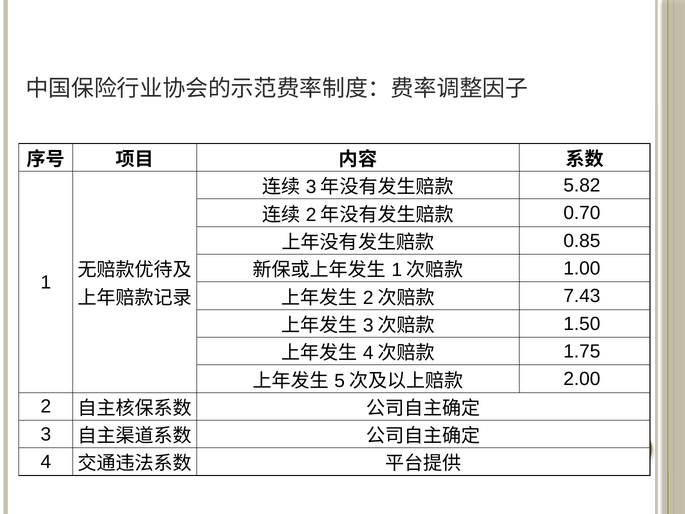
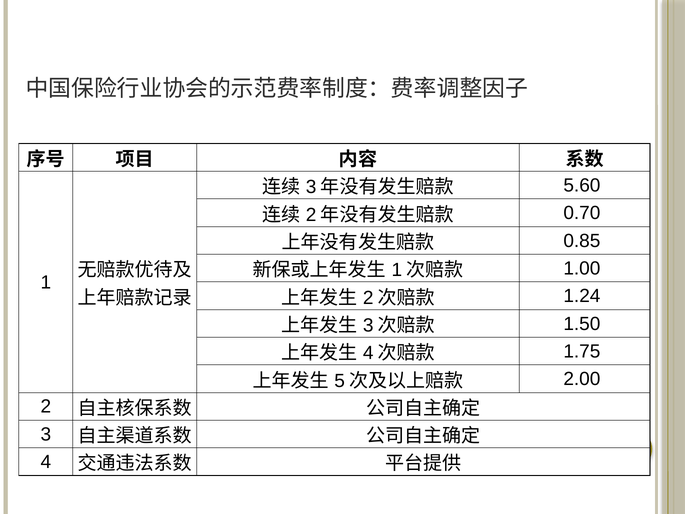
5.82: 5.82 -> 5.60 (582, 185)
7.43: 7.43 -> 1.24 (582, 296)
